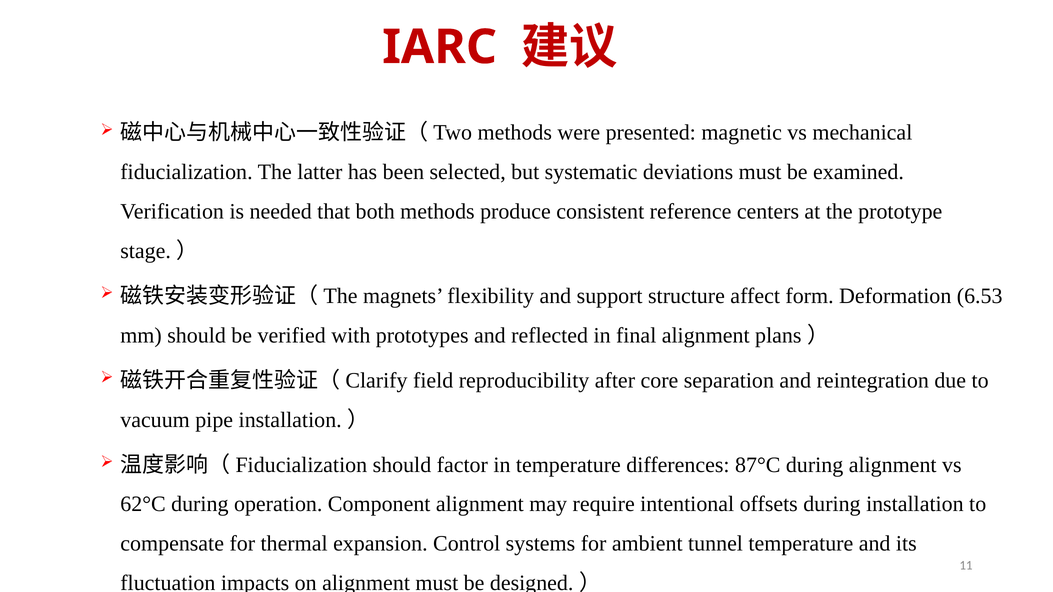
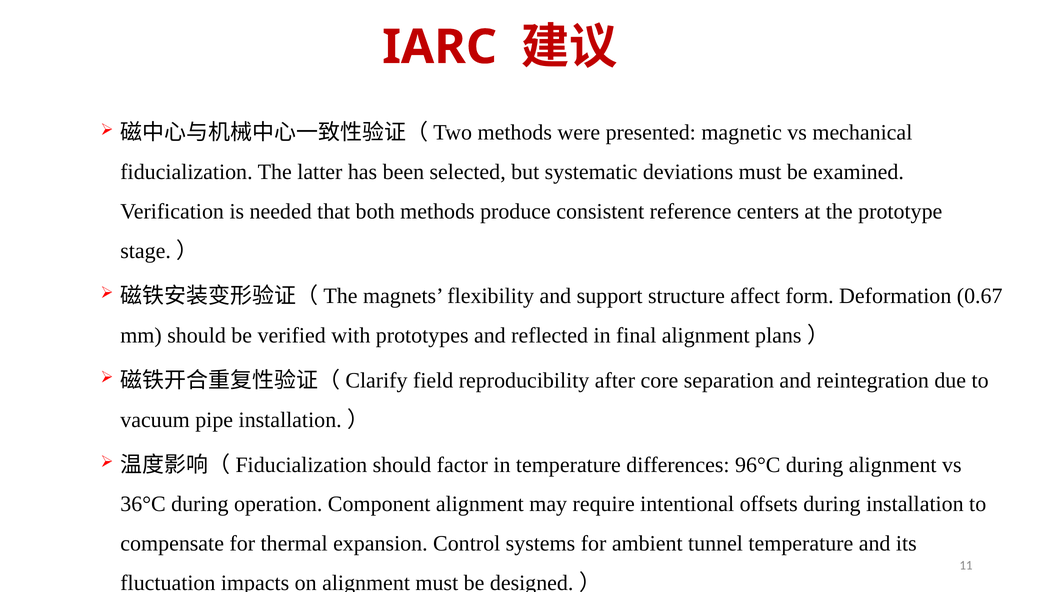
6.53: 6.53 -> 0.67 (980, 296)
87°C: 87°C -> 96°C (758, 465)
62°C: 62°C -> 36°C (143, 505)
